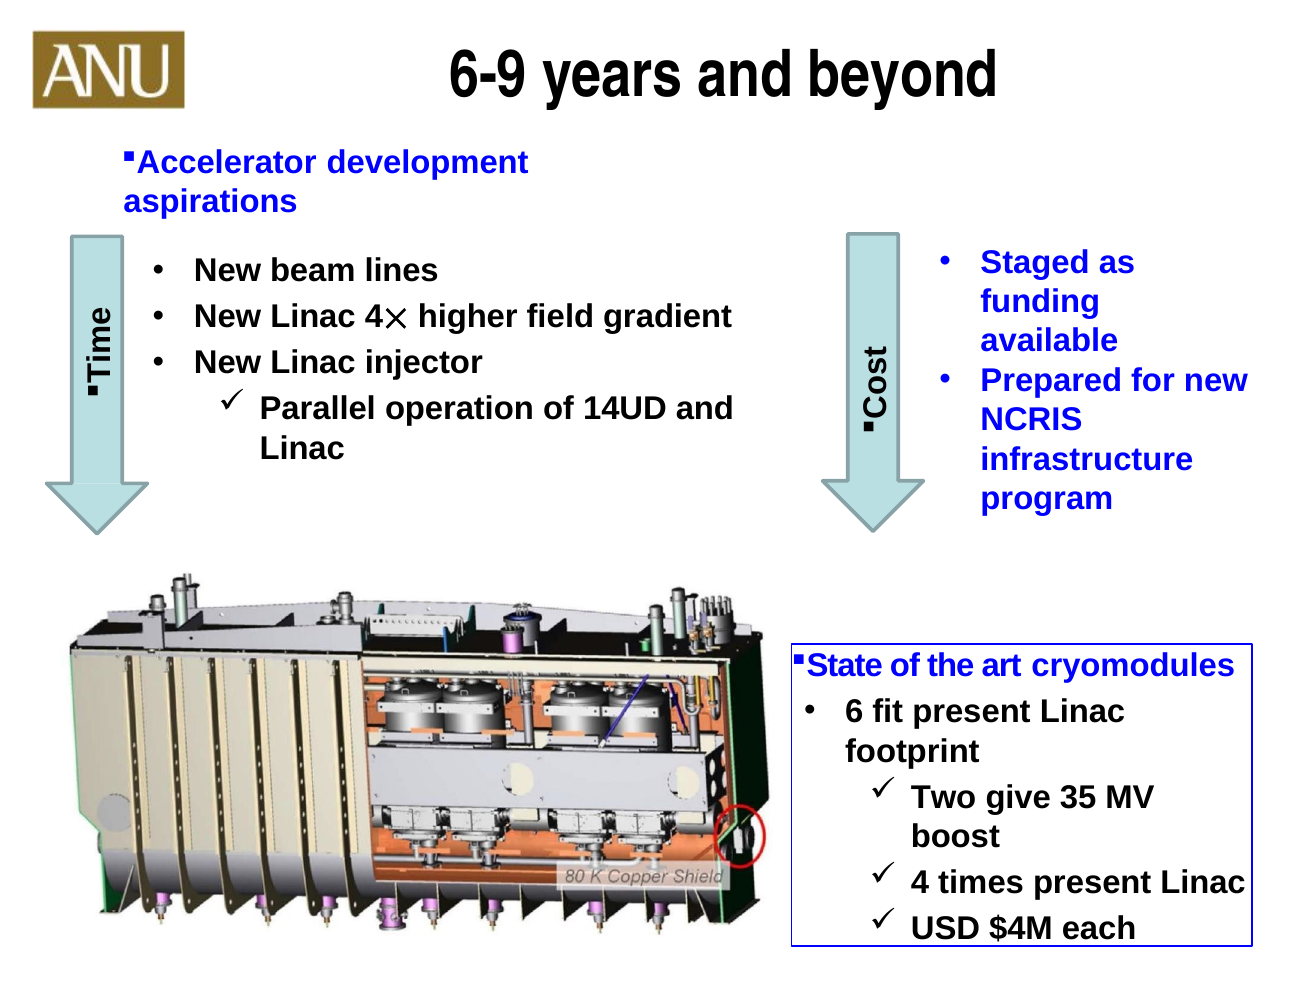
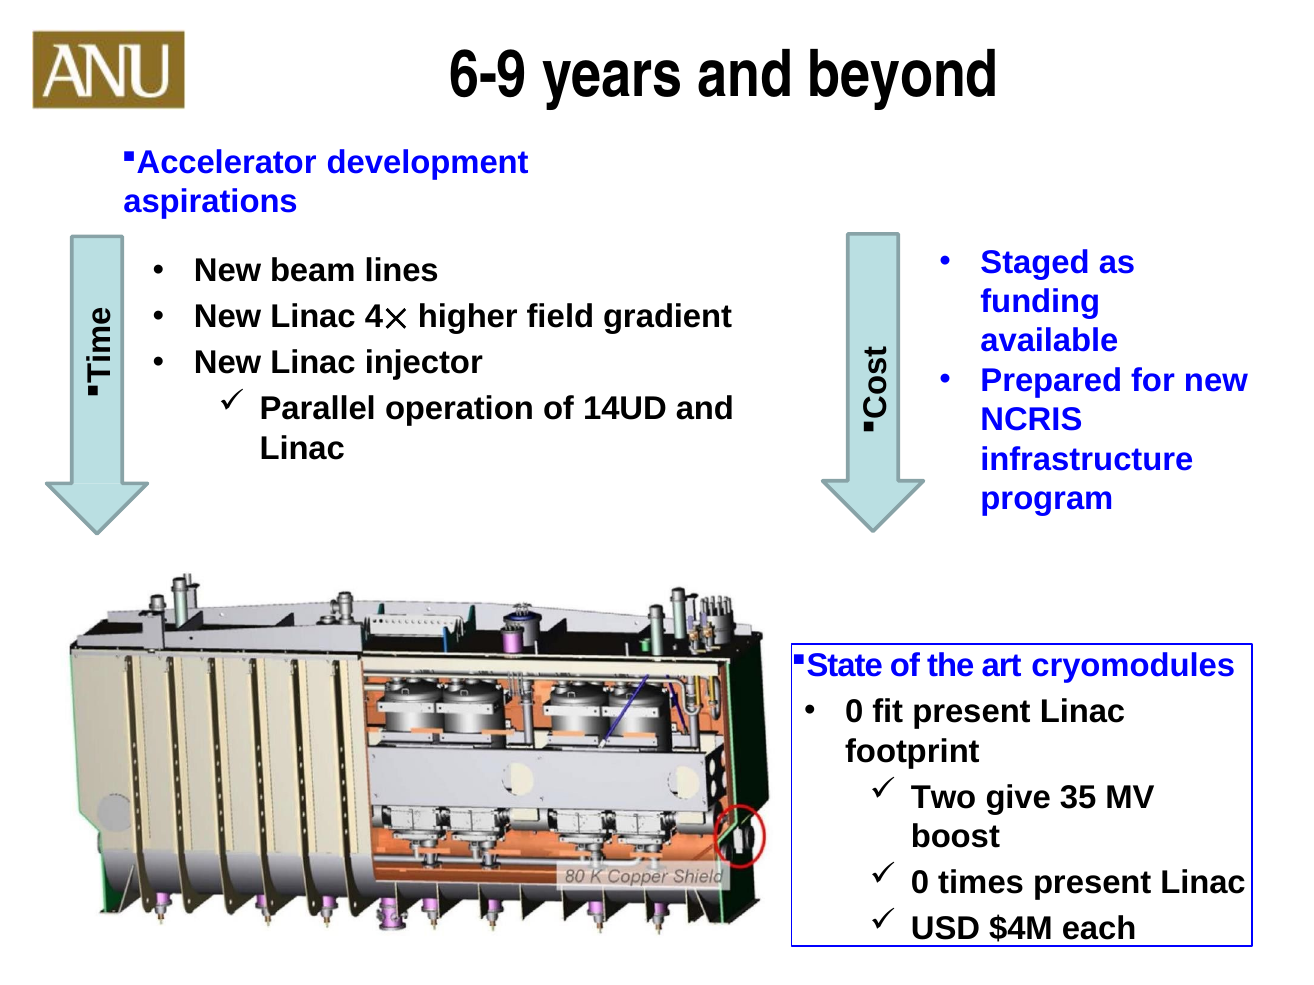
6: 6 -> 0 (854, 712)
4: 4 -> 0 (920, 883)
